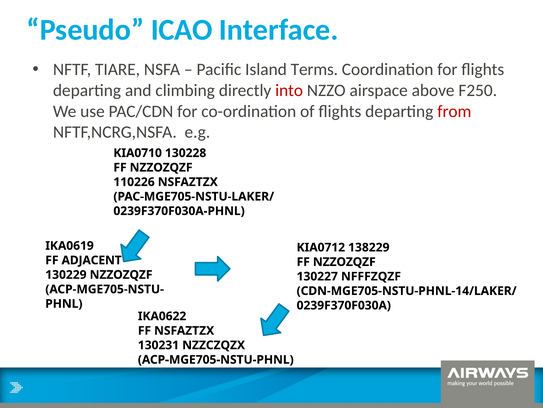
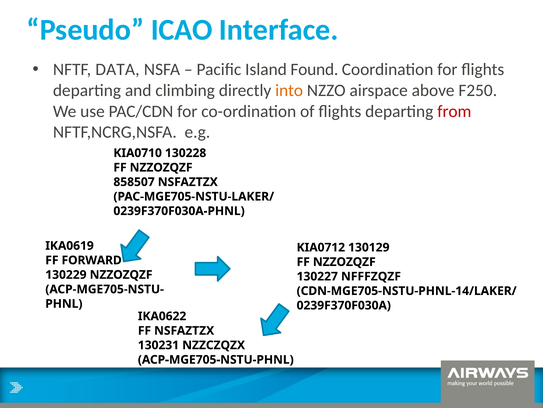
TIARE: TIARE -> DATA (117, 69)
Terms: Terms -> Found (314, 69)
into colour: red -> orange (289, 90)
110226: 110226 -> 858507 (134, 182)
138229: 138229 -> 130129 (369, 247)
ADJACENT: ADJACENT -> FORWARD (92, 260)
